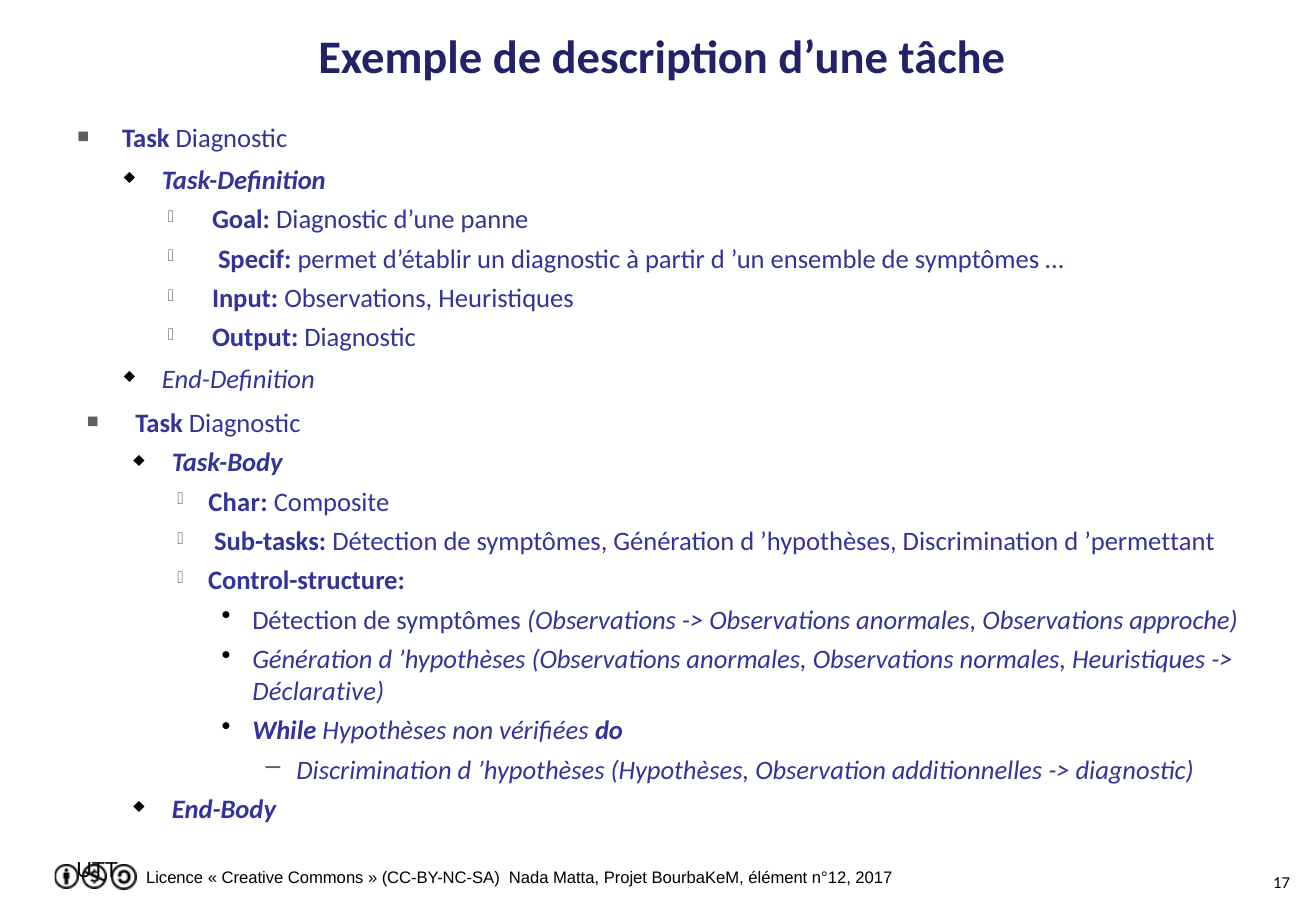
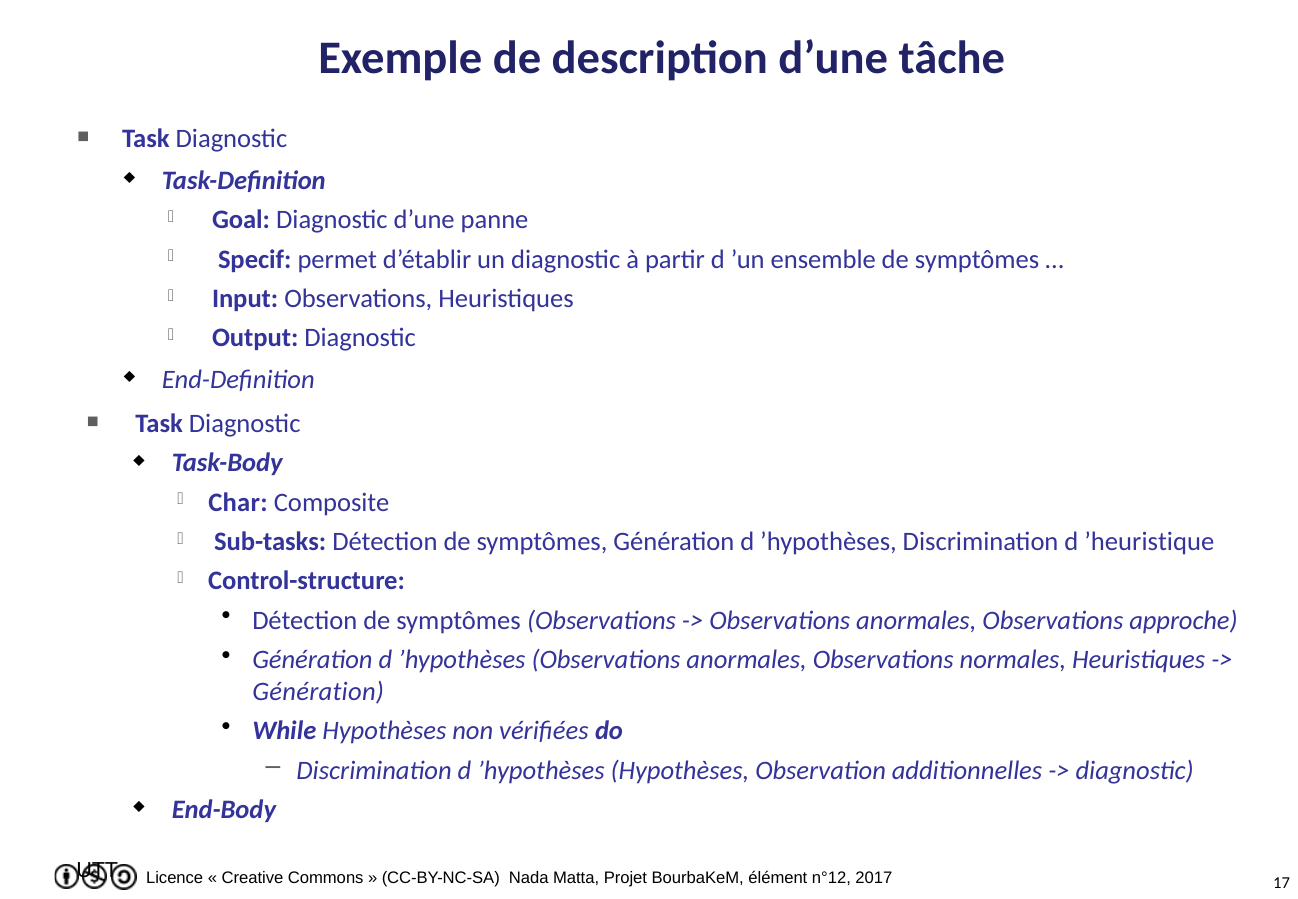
’permettant: ’permettant -> ’heuristique (1149, 542)
Déclarative: Déclarative -> Génération (318, 691)
